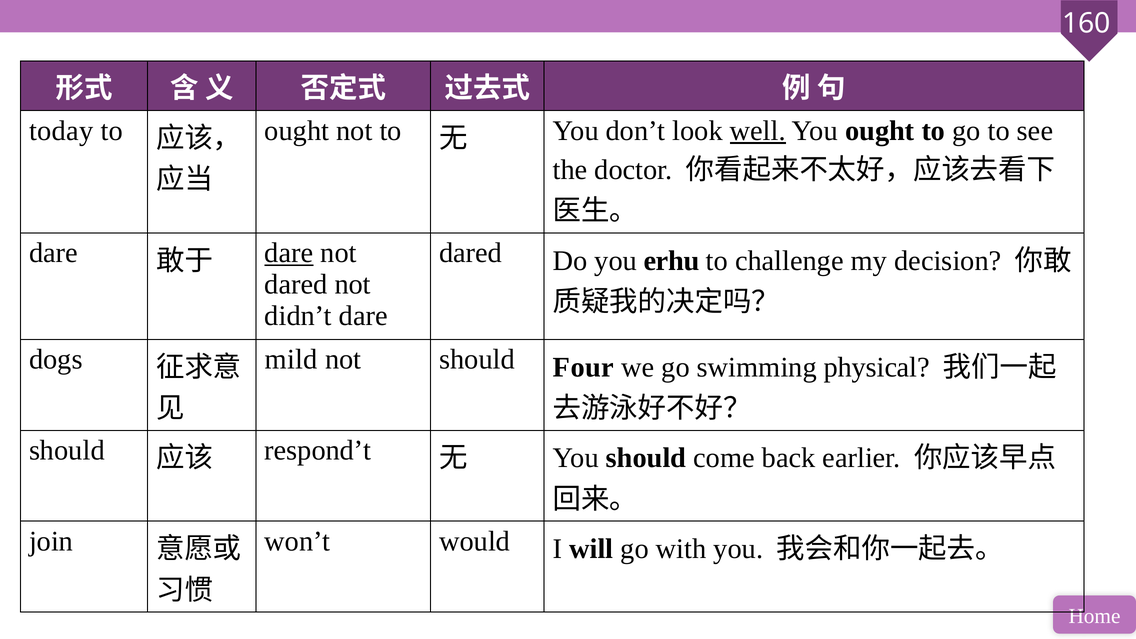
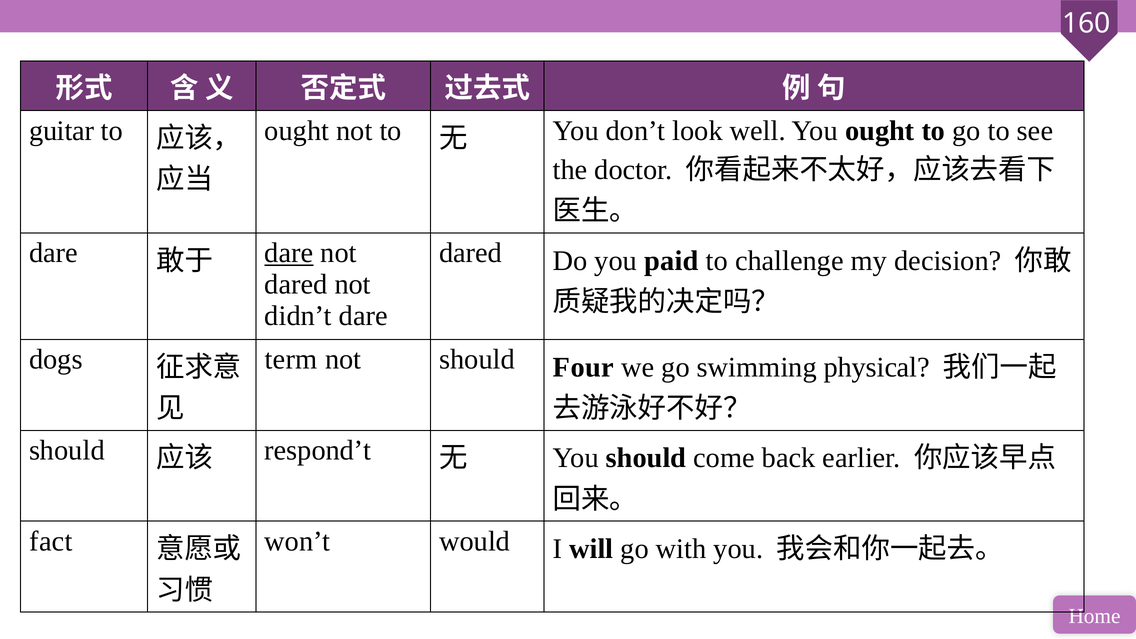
today: today -> guitar (62, 131)
well underline: present -> none (758, 131)
erhu: erhu -> paid (671, 261)
mild: mild -> term (291, 360)
join: join -> fact (51, 541)
